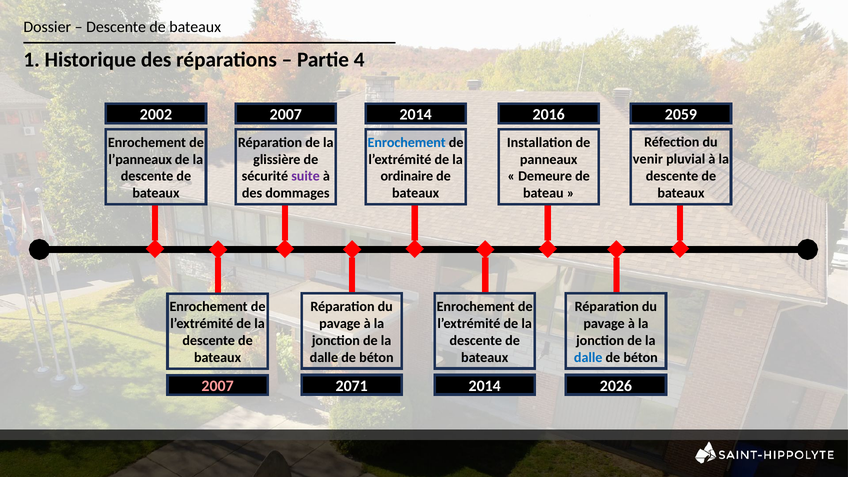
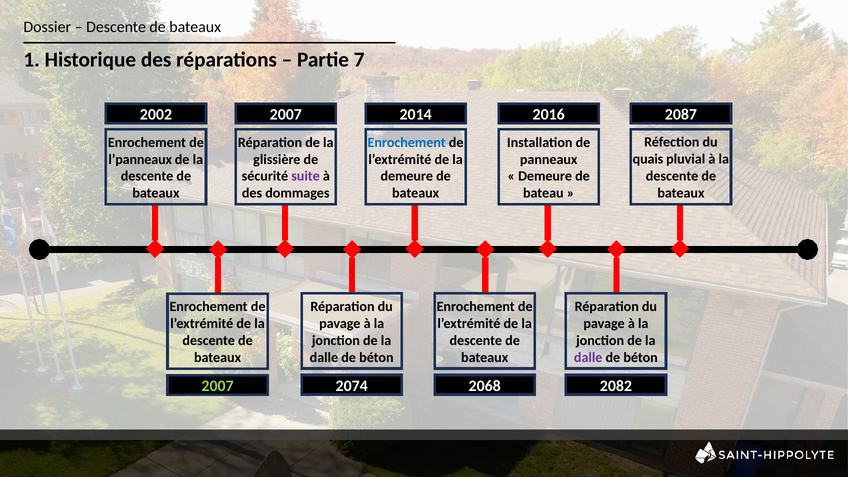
4: 4 -> 7 (359, 60)
2059: 2059 -> 2087 (681, 115)
venir: venir -> quais (648, 159)
ordinaire: ordinaire -> demeure (407, 176)
dalle colour: blue -> purple (588, 357)
2071: 2071 -> 2074 (352, 386)
2014: 2014 -> 2068 (485, 386)
2026: 2026 -> 2082 (616, 386)
2007 colour: pink -> light green (218, 386)
